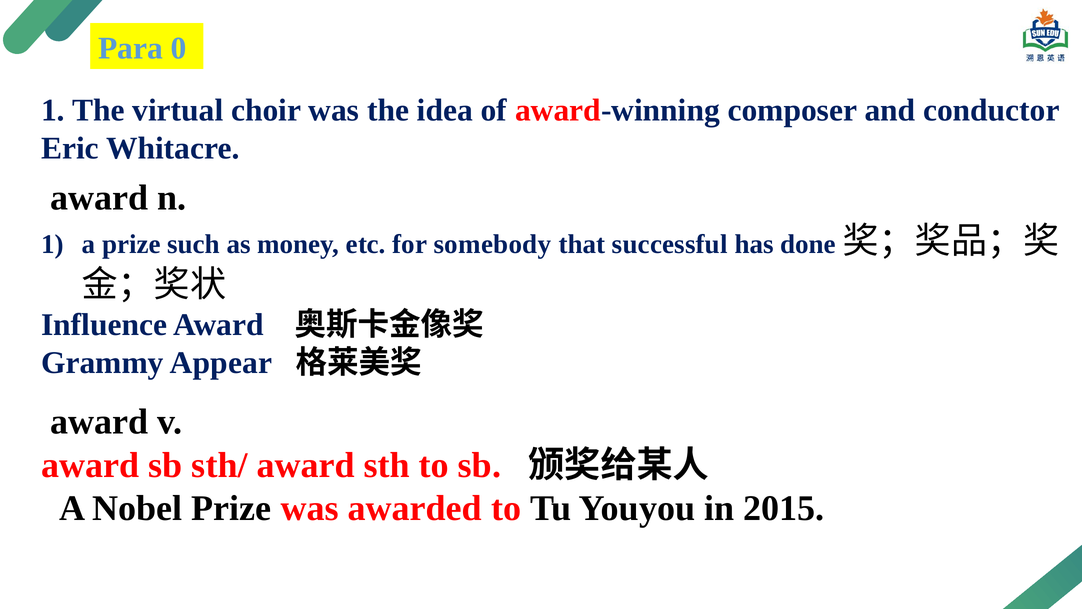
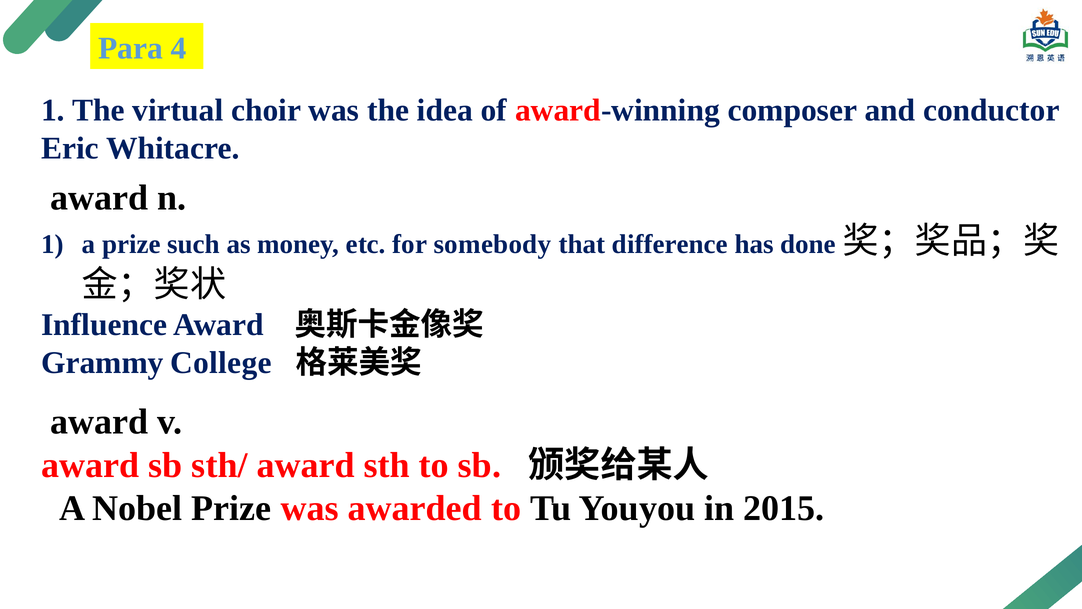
0: 0 -> 4 (178, 48)
successful: successful -> difference (670, 244)
Appear: Appear -> College (221, 363)
